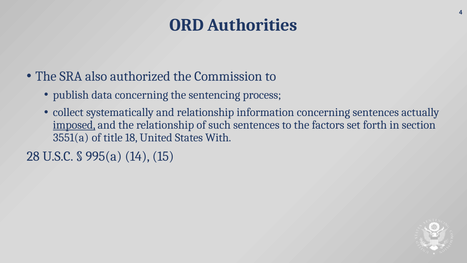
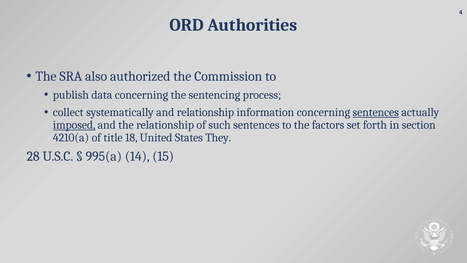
sentences underline: none -> present (376, 112)
3551(a: 3551(a -> 4210(a (71, 137)
With: With -> They (218, 137)
